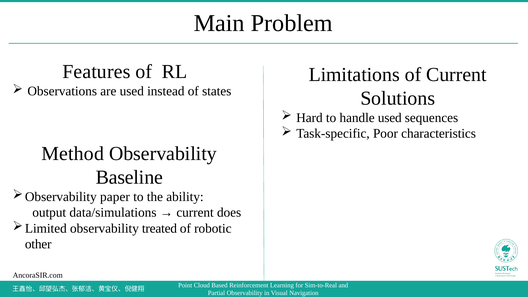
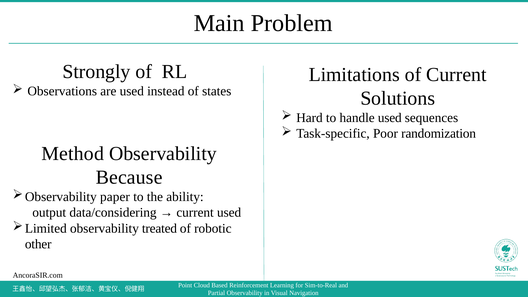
Features: Features -> Strongly (96, 72)
characteristics: characteristics -> randomization (439, 134)
Baseline: Baseline -> Because (129, 177)
data/simulations: data/simulations -> data/considering (113, 213)
current does: does -> used (229, 213)
